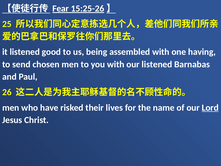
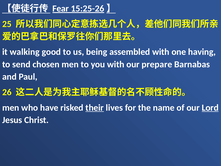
it listened: listened -> walking (25, 52)
our listened: listened -> prepare (157, 64)
their underline: none -> present (95, 107)
